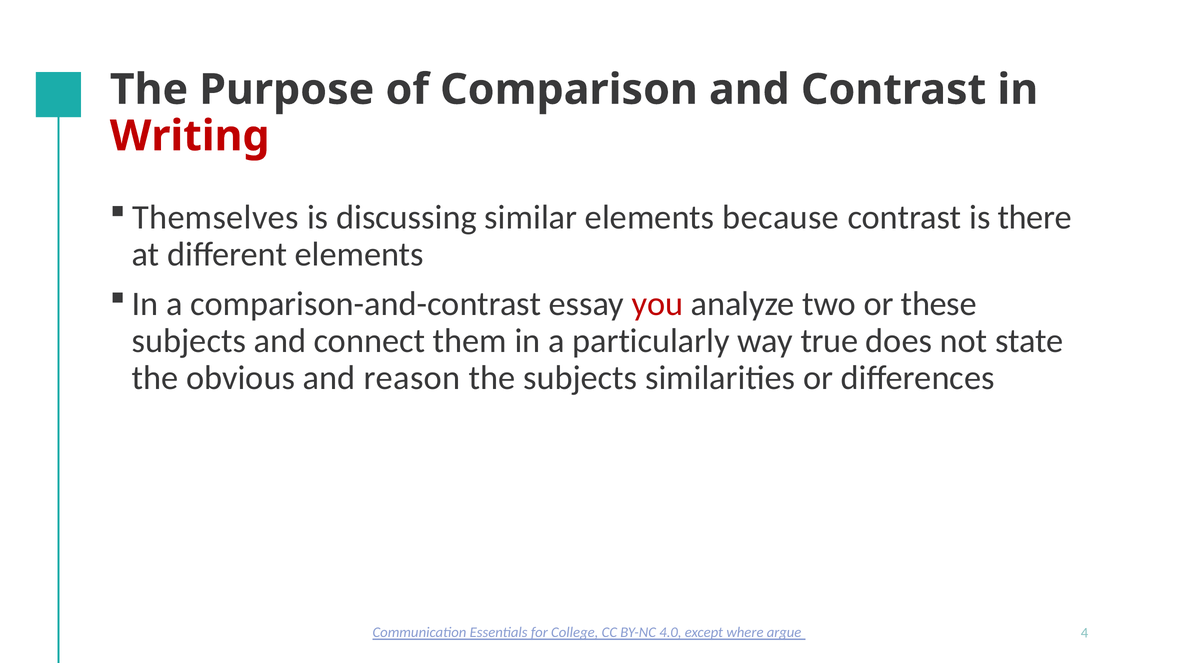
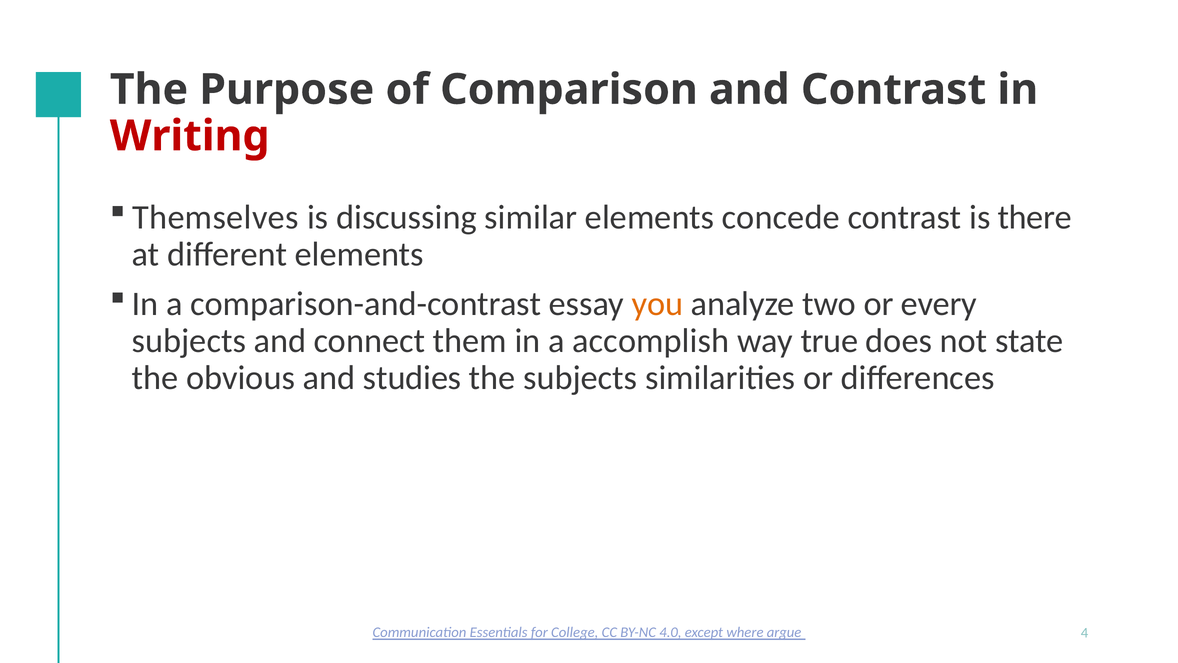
because: because -> concede (781, 217)
you colour: red -> orange (657, 304)
these: these -> every (939, 304)
particularly: particularly -> accomplish (651, 341)
reason: reason -> studies (412, 378)
